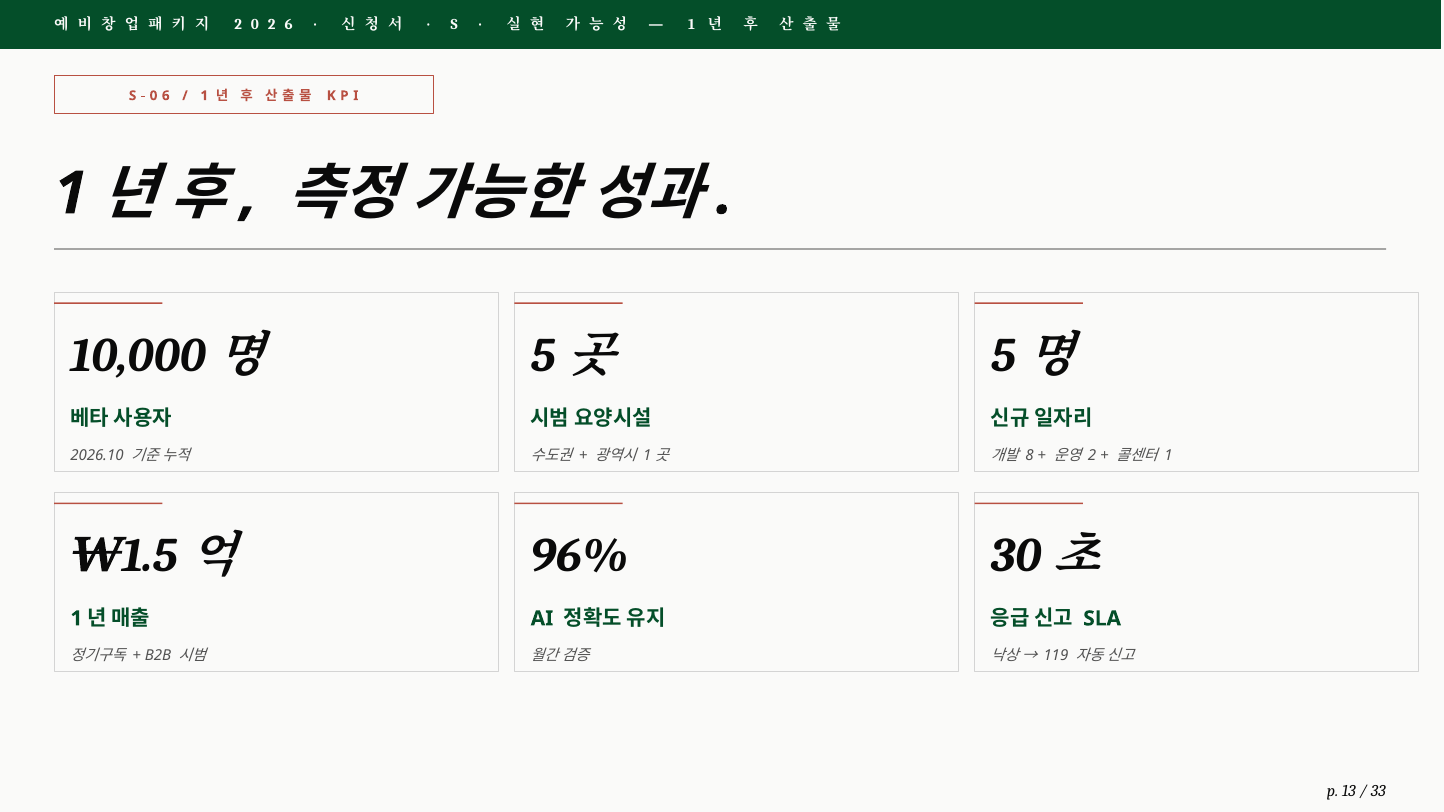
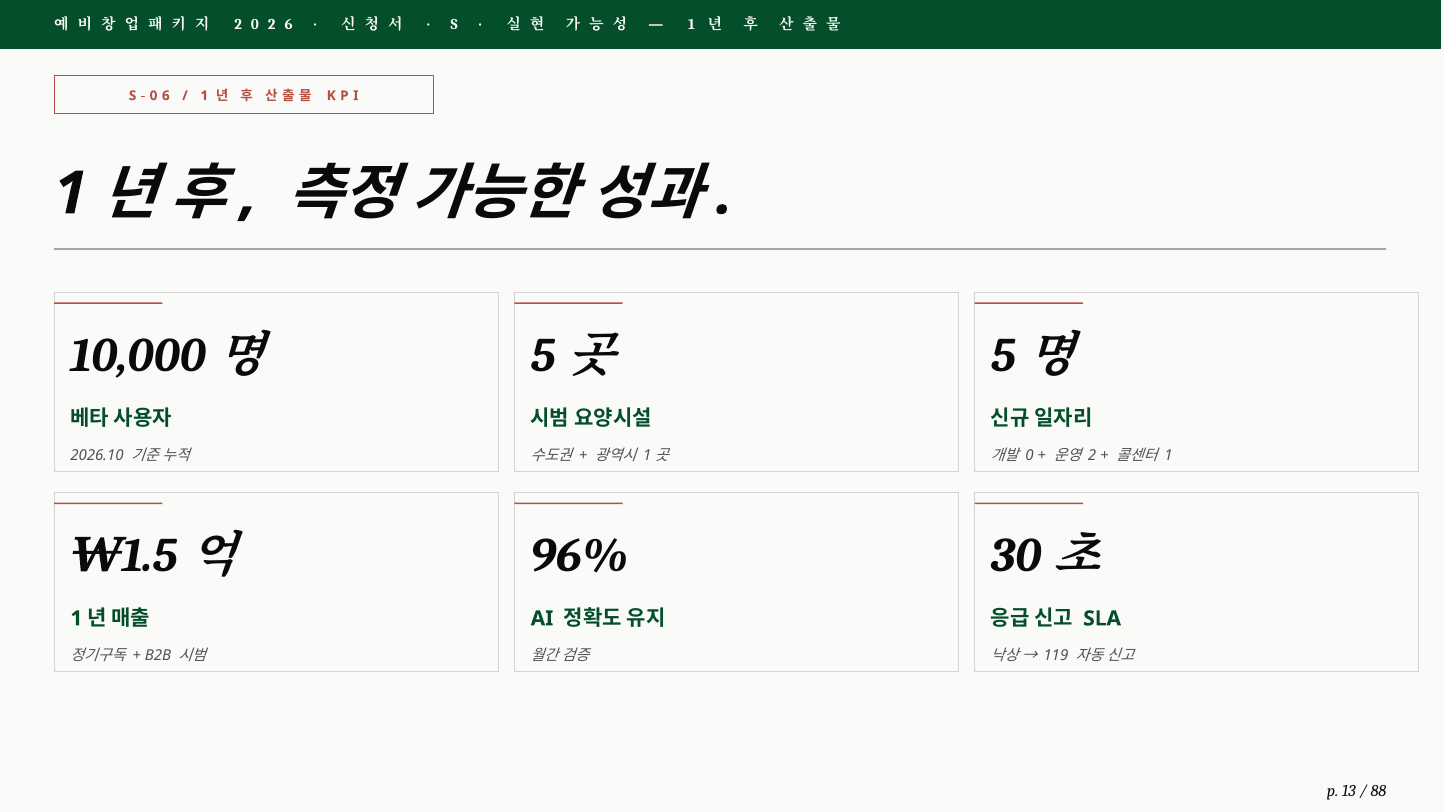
8: 8 -> 0 (1030, 456)
33: 33 -> 88 (1378, 792)
